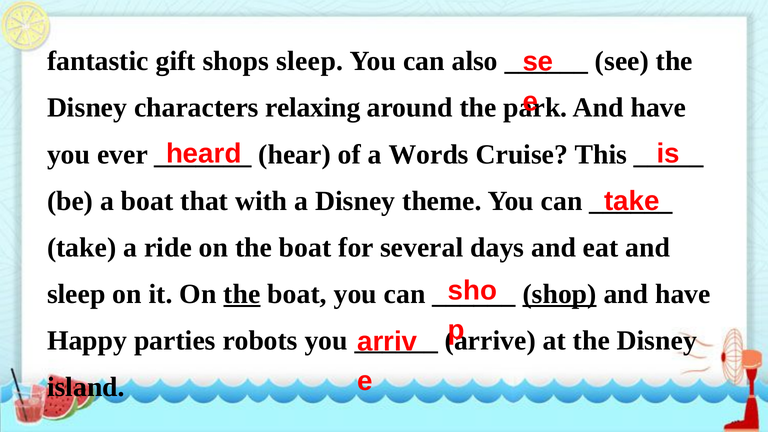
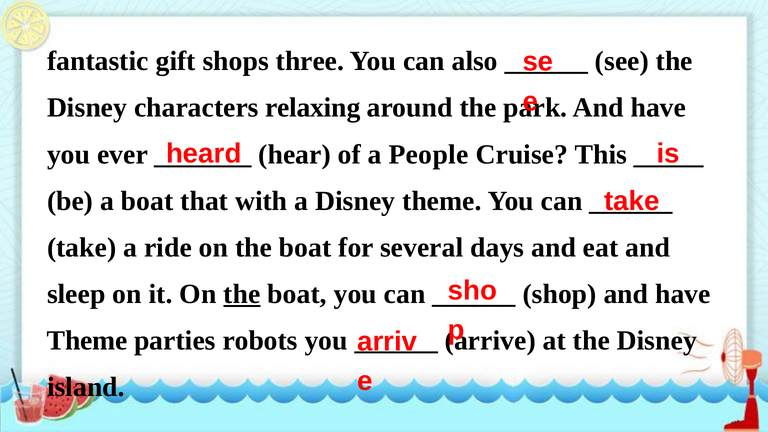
shops sleep: sleep -> three (310, 61)
Words: Words -> People (429, 154)
shop underline: present -> none (560, 294)
Happy: Happy -> Theme (87, 341)
